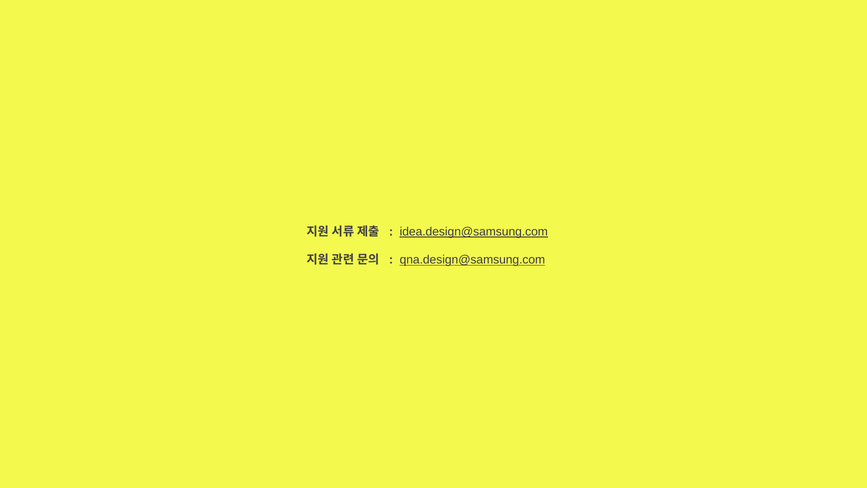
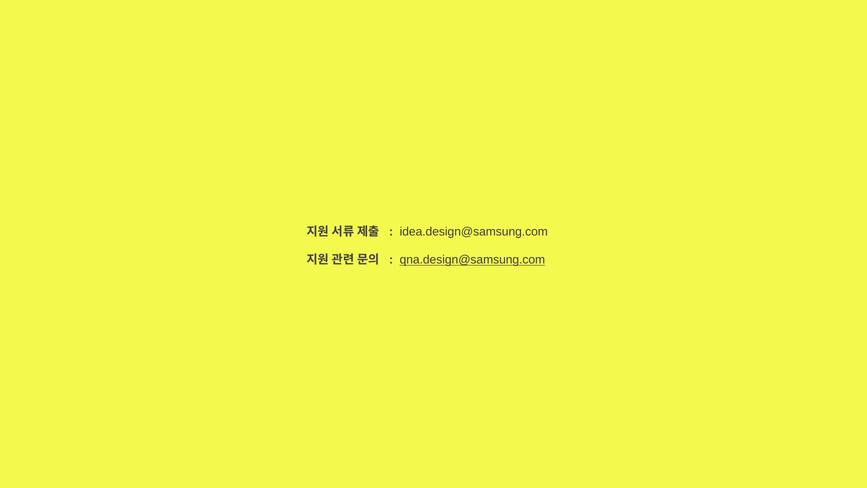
idea.design@samsung.com underline: present -> none (474, 232)
